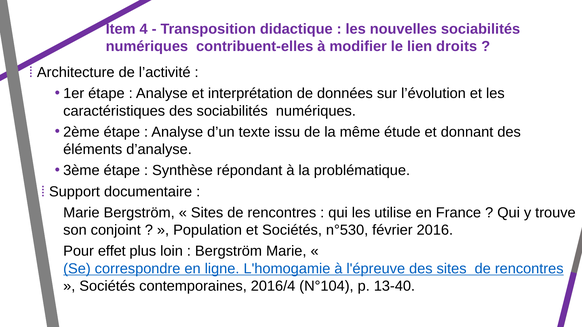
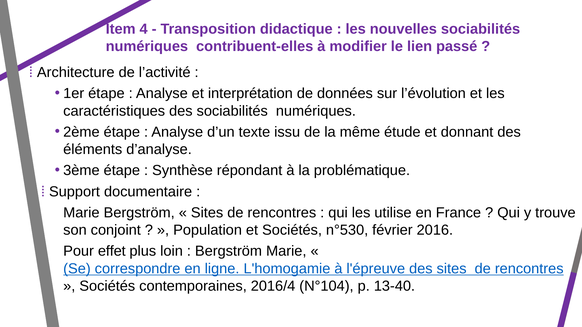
droits: droits -> passé (457, 47)
